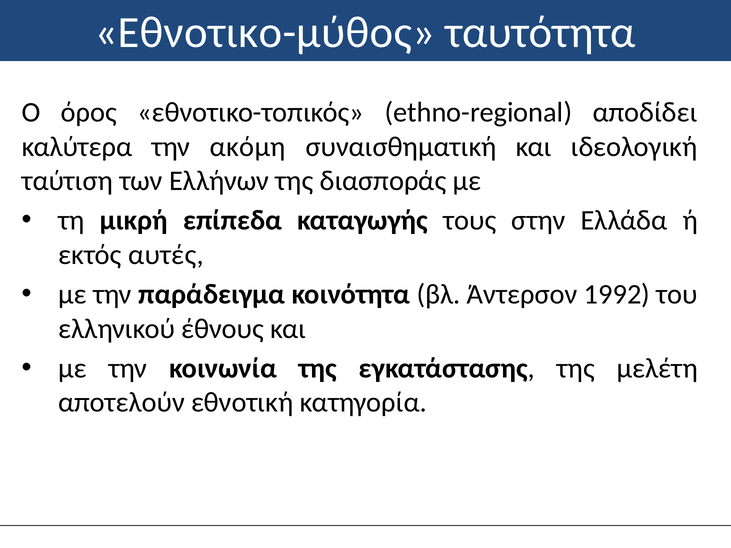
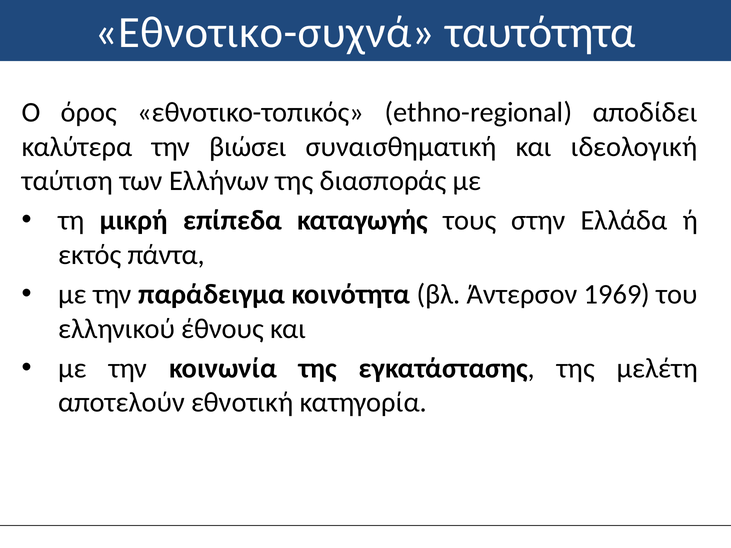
Εθνοτικο-μύθος: Εθνοτικο-μύθος -> Εθνοτικο-συχνά (265, 33)
ακόμη: ακόμη -> βιώσει (248, 147)
αυτές: αυτές -> πάντα (166, 255)
1992: 1992 -> 1969 (617, 295)
